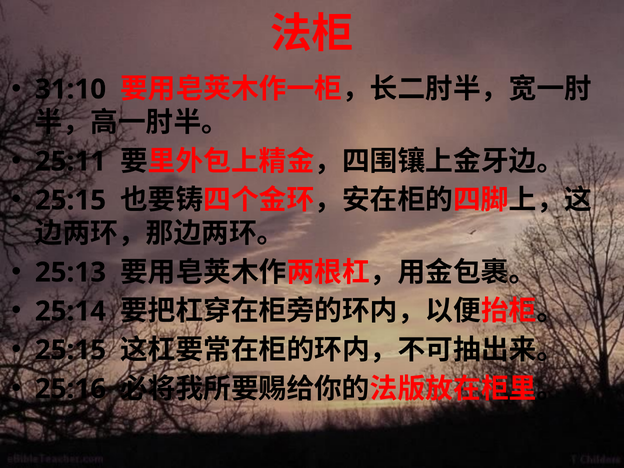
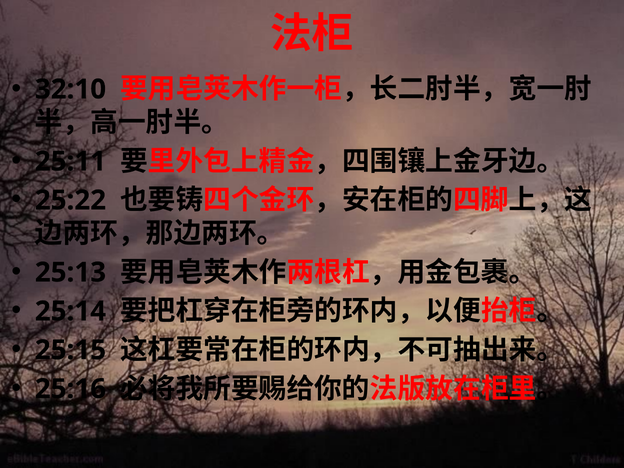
31:10: 31:10 -> 32:10 (70, 89)
25:15: 25:15 -> 25:22 (70, 200)
